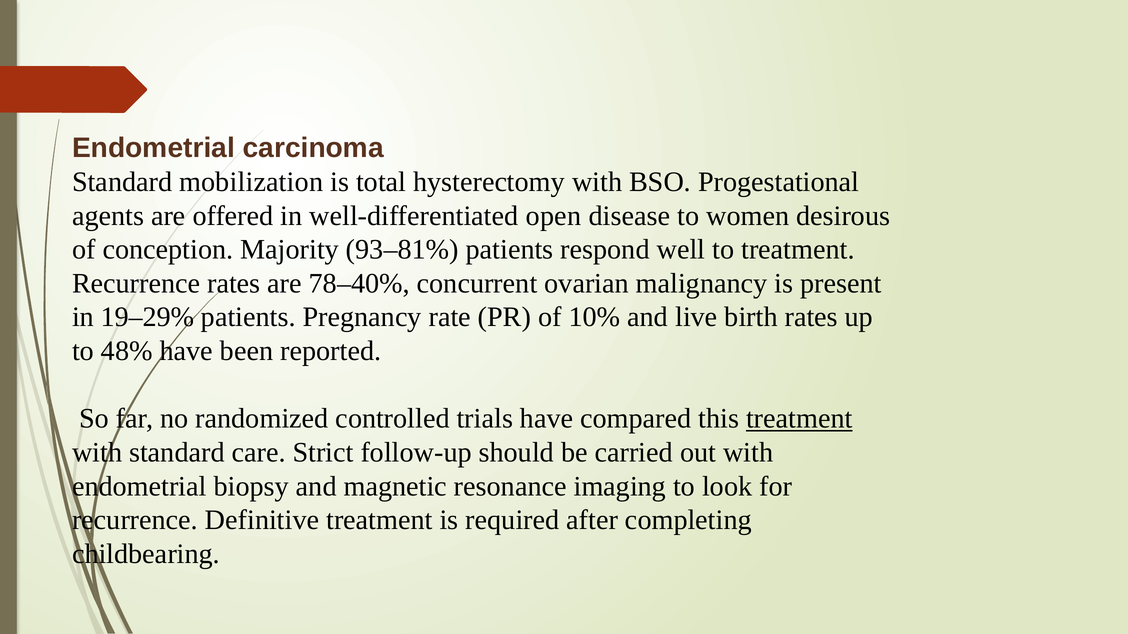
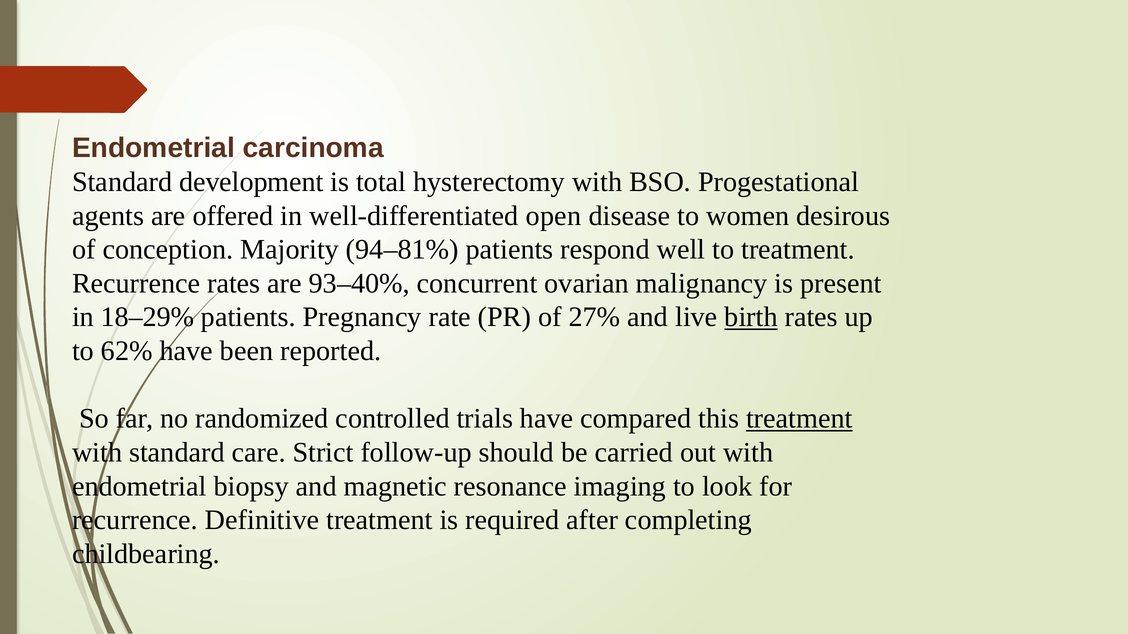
mobilization: mobilization -> development (251, 182)
93–81%: 93–81% -> 94–81% (402, 250)
78–40%: 78–40% -> 93–40% (359, 284)
19–29%: 19–29% -> 18–29% (148, 317)
10%: 10% -> 27% (595, 317)
birth underline: none -> present (751, 317)
48%: 48% -> 62% (127, 351)
